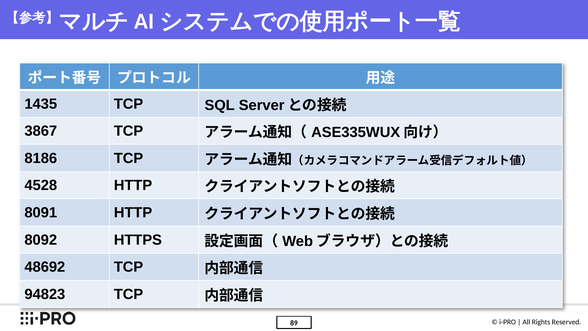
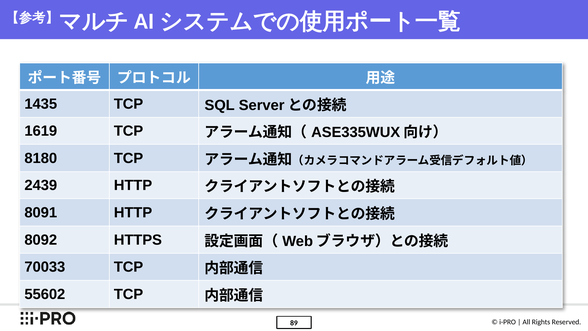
3867: 3867 -> 1619 (41, 131)
8186: 8186 -> 8180 (41, 158)
4528: 4528 -> 2439 (41, 185)
48692: 48692 -> 70033 (45, 267)
94823: 94823 -> 55602 (45, 294)
